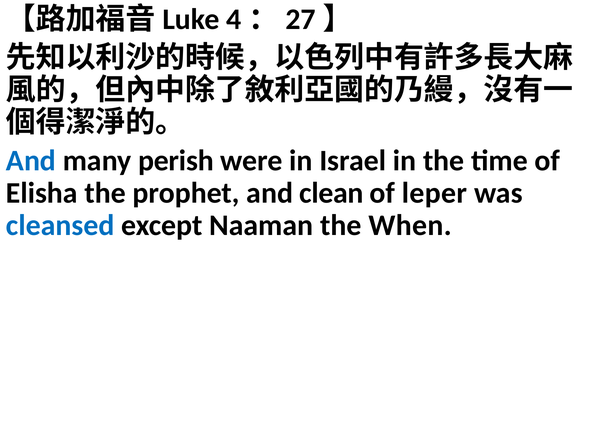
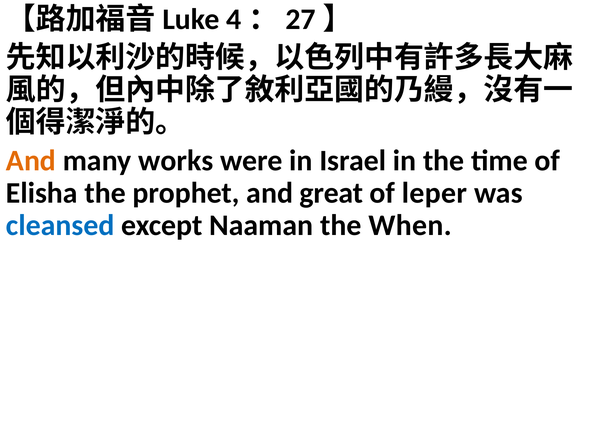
And colour: blue -> orange (31, 161)
perish: perish -> works (176, 161)
clean: clean -> great (331, 193)
